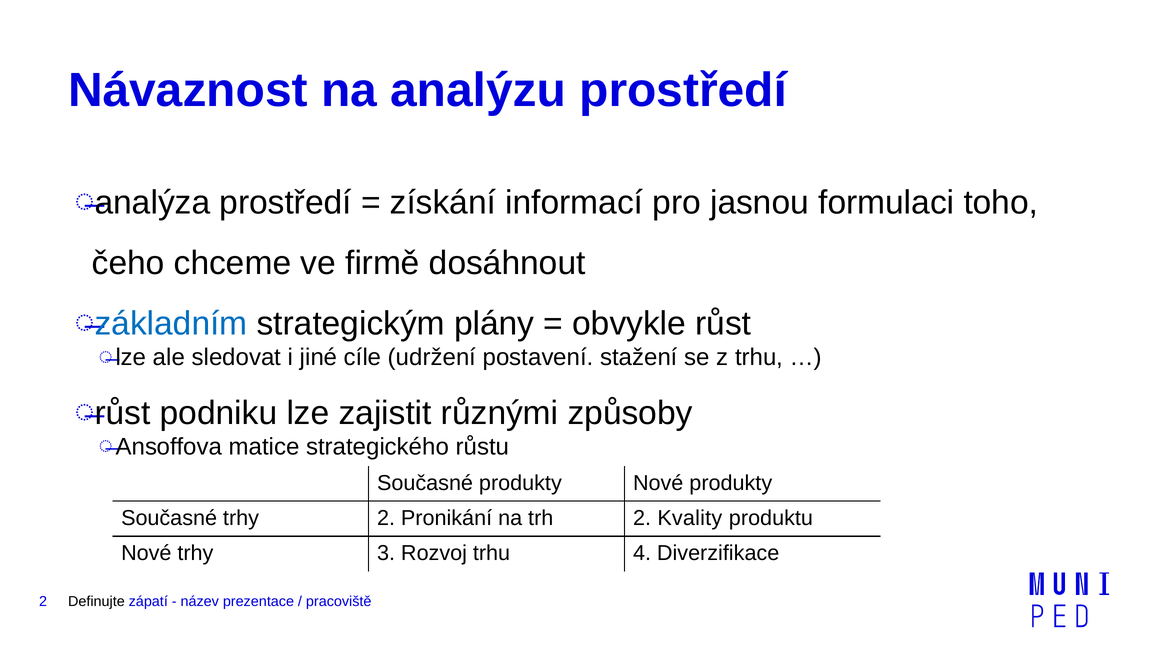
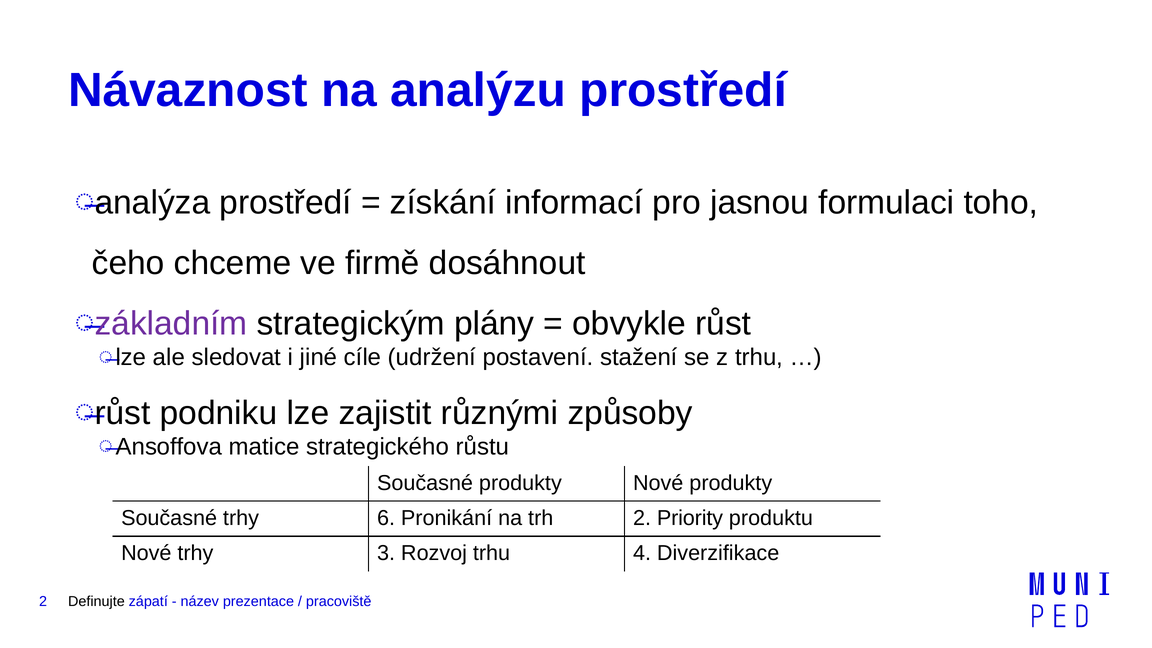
základním colour: blue -> purple (171, 324)
trhy 2: 2 -> 6 (386, 518)
Kvality: Kvality -> Priority (690, 518)
